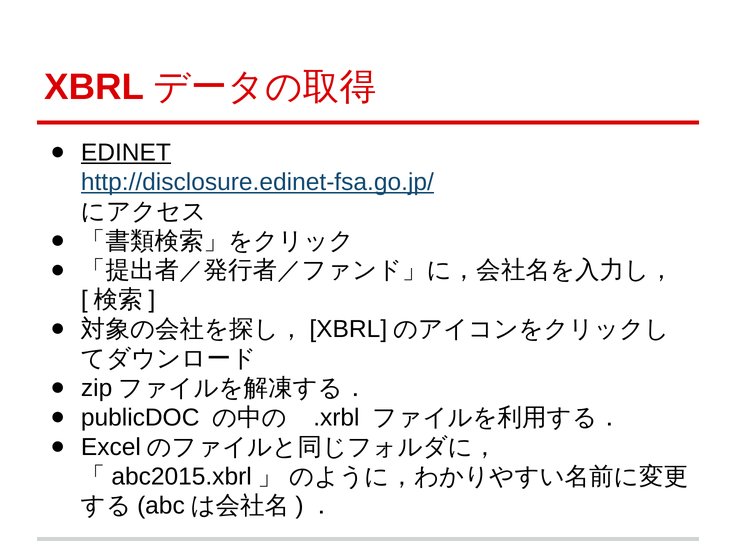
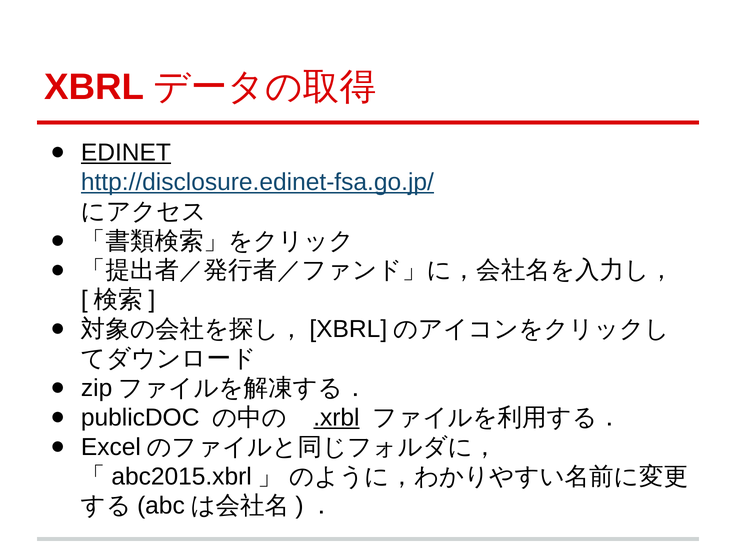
.xrbl underline: none -> present (336, 418)
